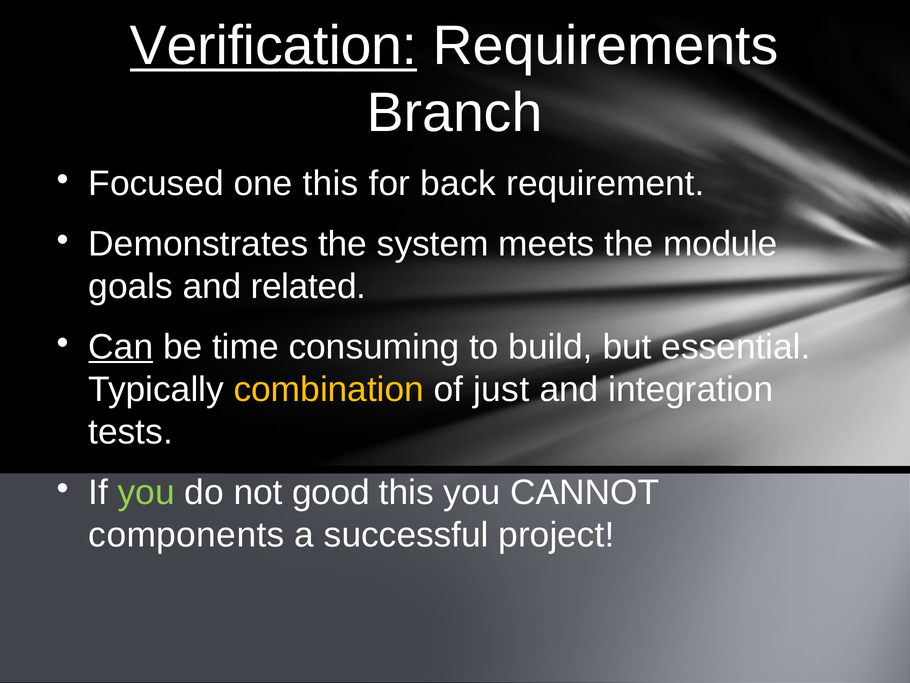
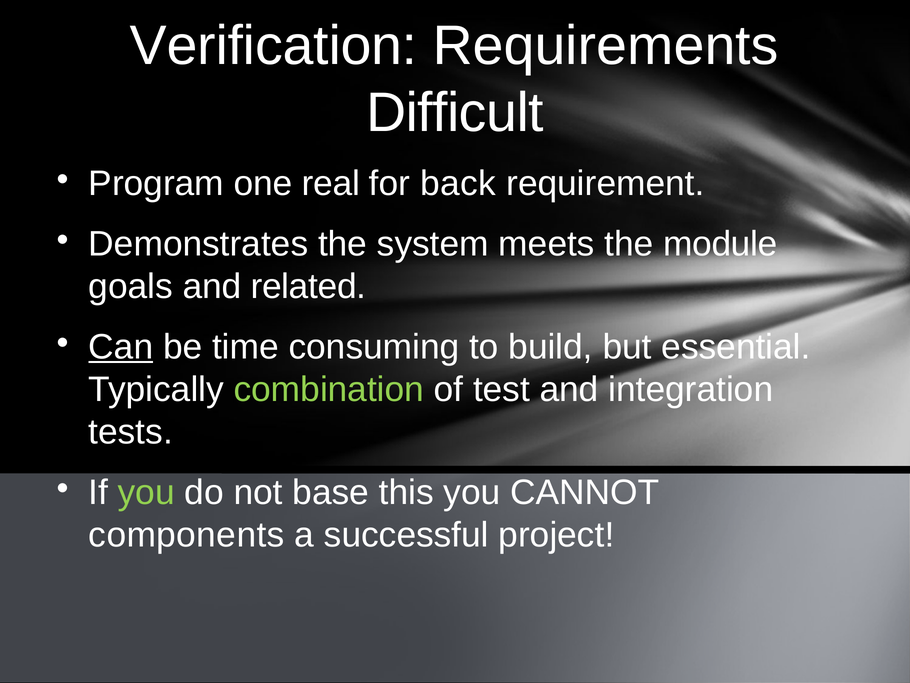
Verification underline: present -> none (274, 46)
Branch: Branch -> Difficult (455, 113)
Focused: Focused -> Program (156, 183)
one this: this -> real (331, 183)
combination colour: yellow -> light green (329, 389)
just: just -> test (501, 389)
good: good -> base (331, 492)
